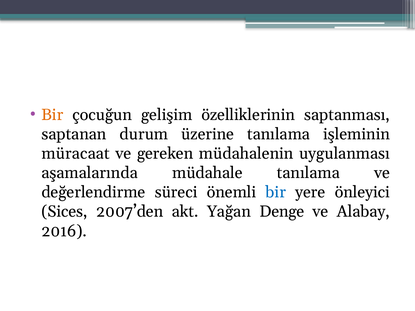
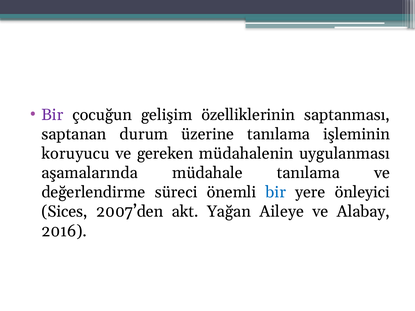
Bir colour: orange -> purple (52, 115)
müracaat: müracaat -> koruyucu (76, 154)
Denge: Denge -> Aileye (282, 212)
